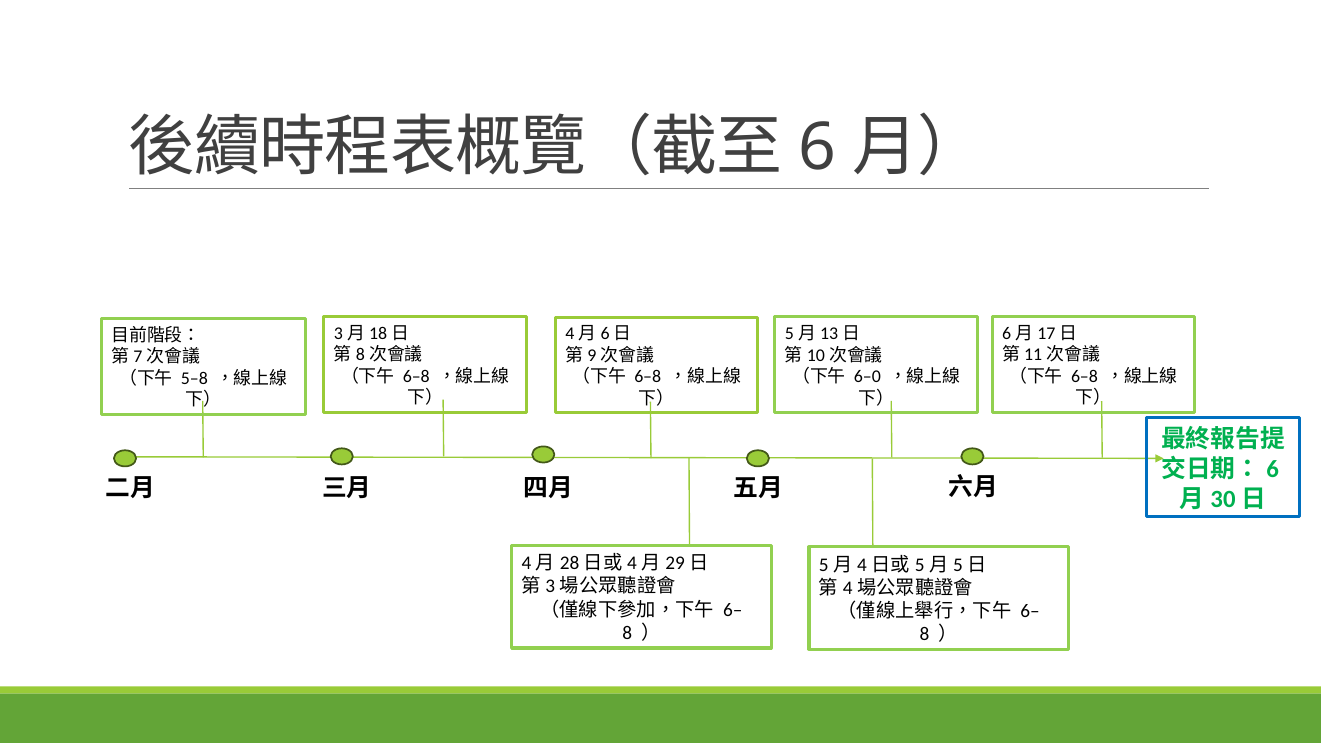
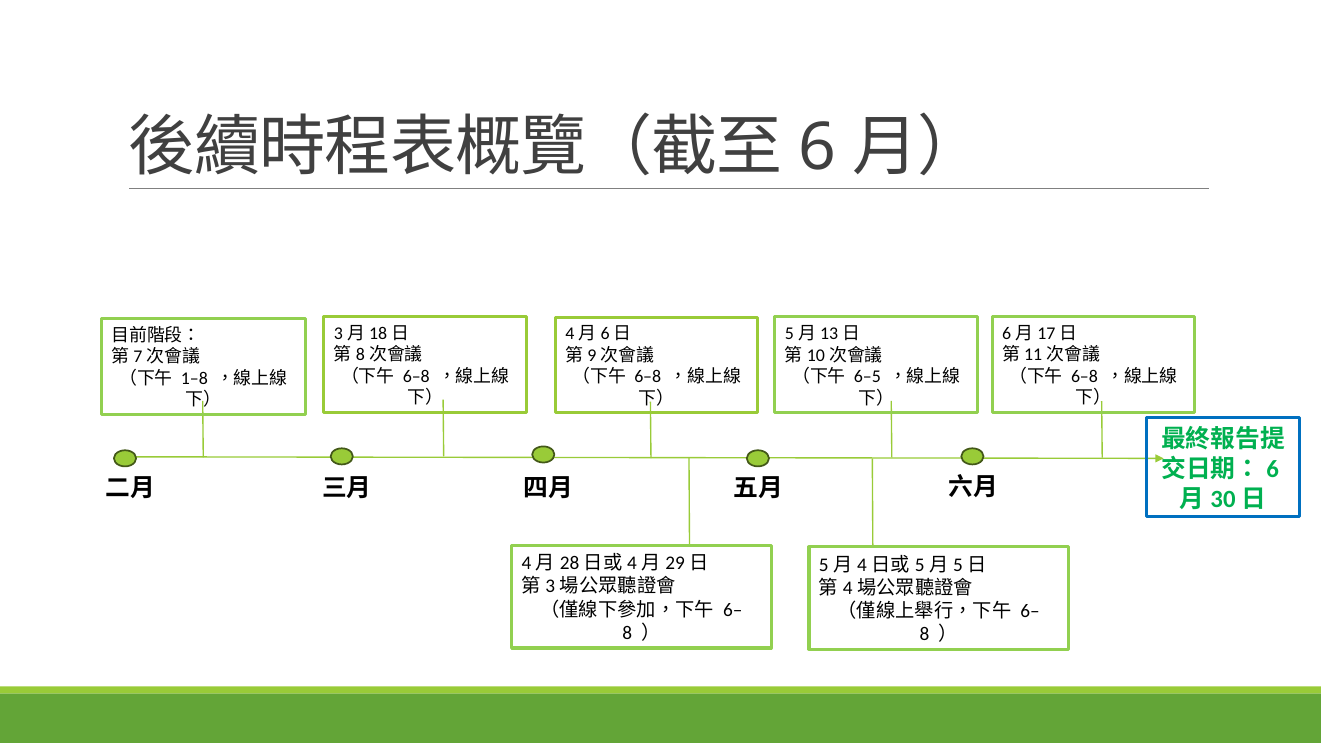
6–0: 6–0 -> 6–5 (867, 377)
5–8: 5–8 -> 1–8 (194, 378)
